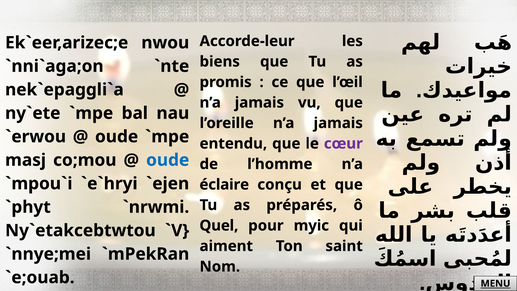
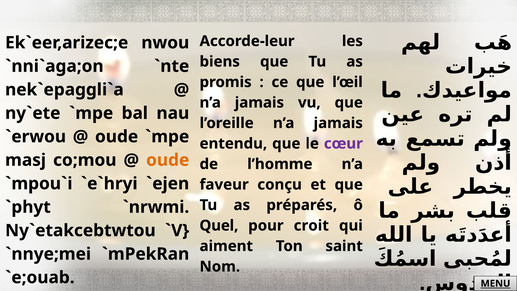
oude colour: blue -> orange (168, 160)
éclaire: éclaire -> faveur (224, 184)
myic: myic -> croit (311, 225)
